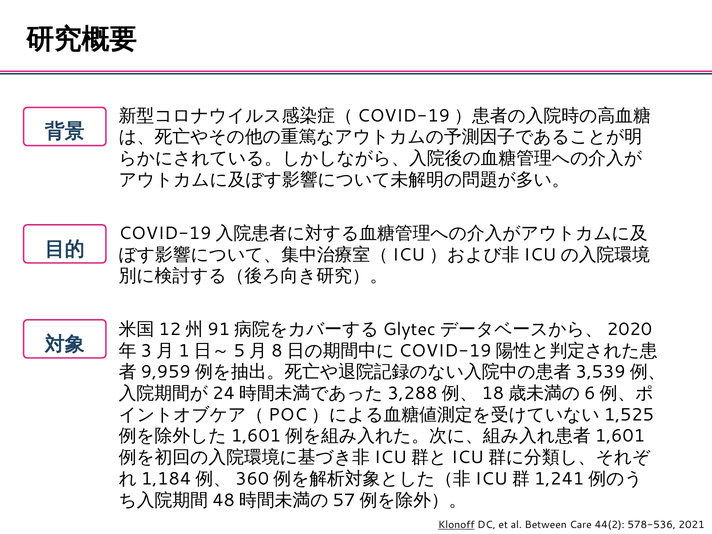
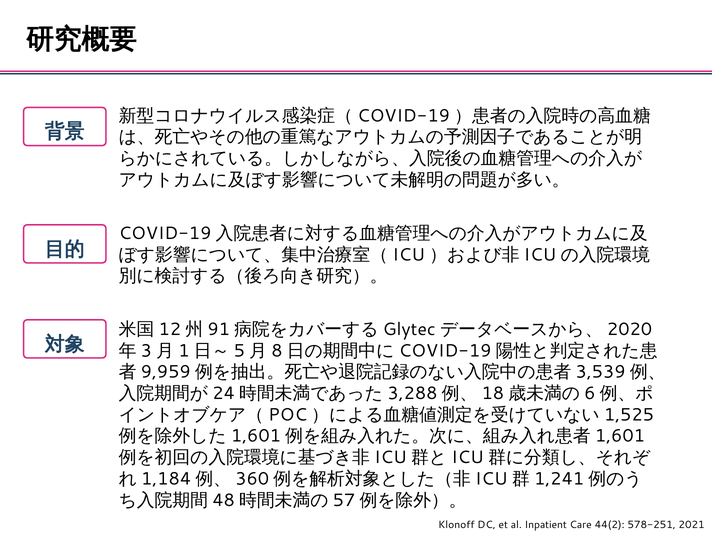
Klonoff underline: present -> none (456, 525)
Between: Between -> Inpatient (546, 525)
578-536: 578-536 -> 578-251 (652, 525)
